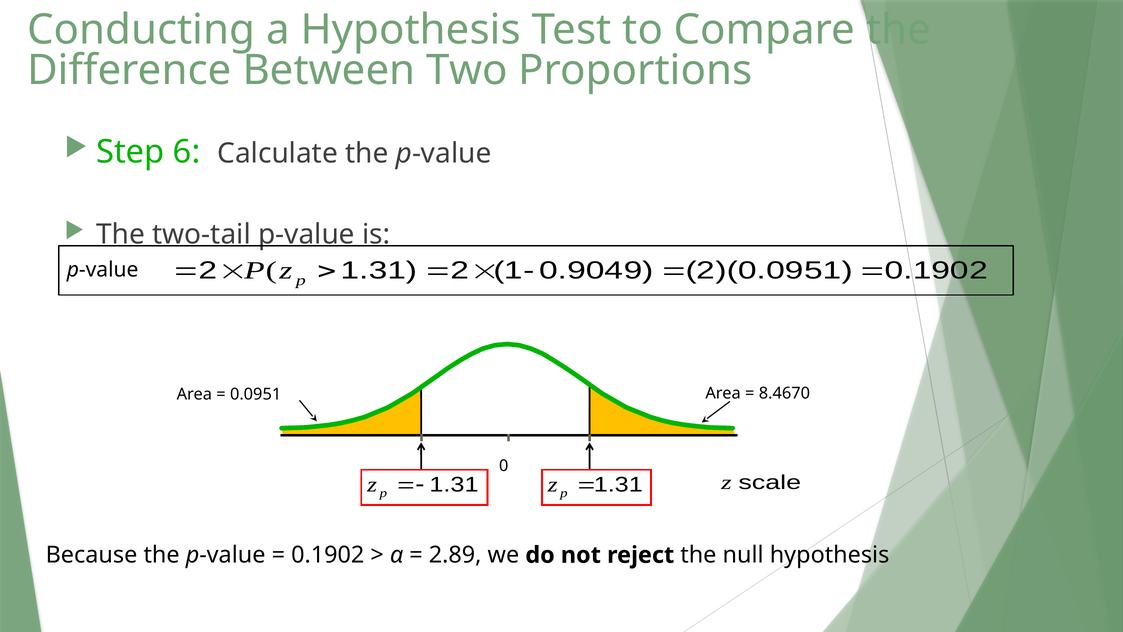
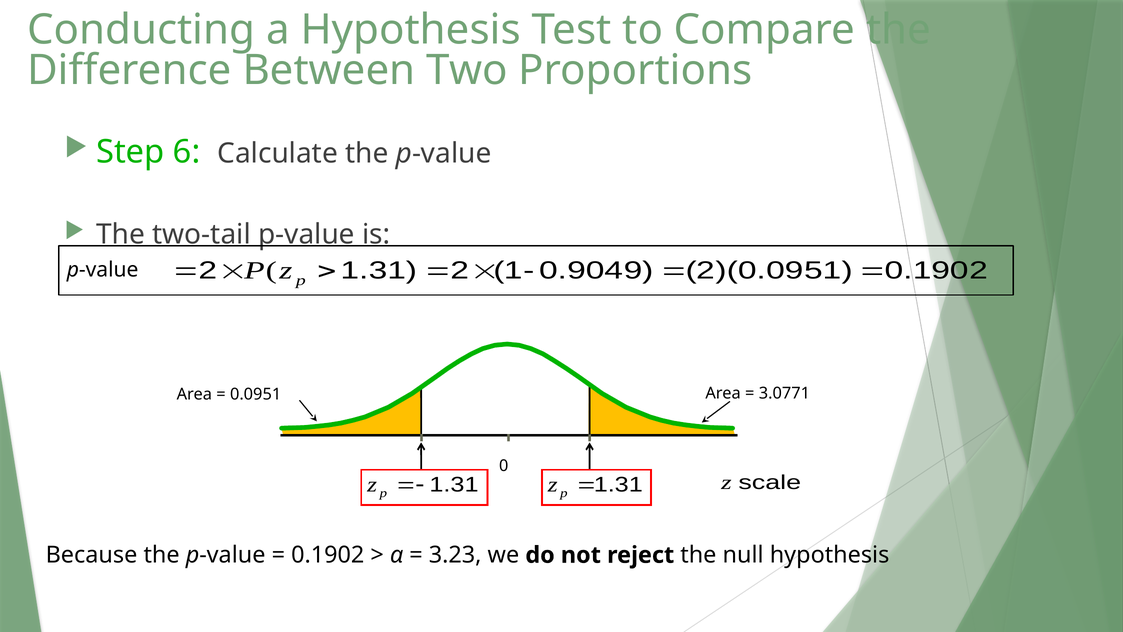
8.4670: 8.4670 -> 3.0771 (784, 393)
2.89: 2.89 -> 3.23 (455, 555)
